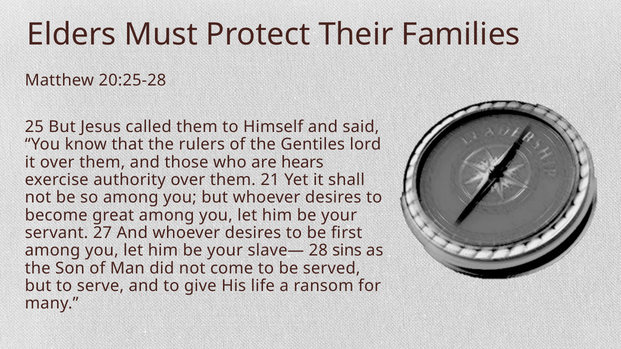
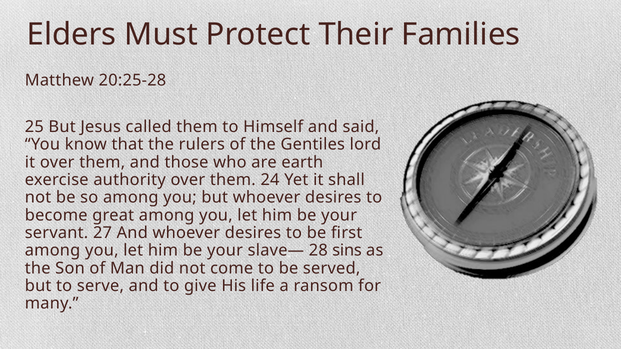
hears: hears -> earth (302, 162)
21: 21 -> 24 (270, 180)
